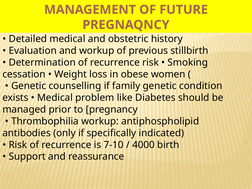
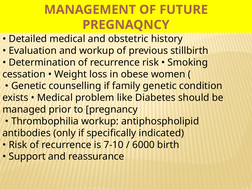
4000: 4000 -> 6000 (143, 145)
